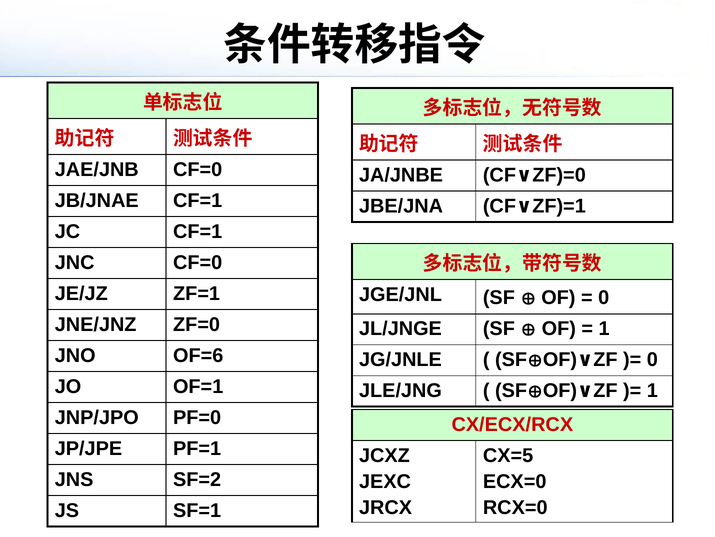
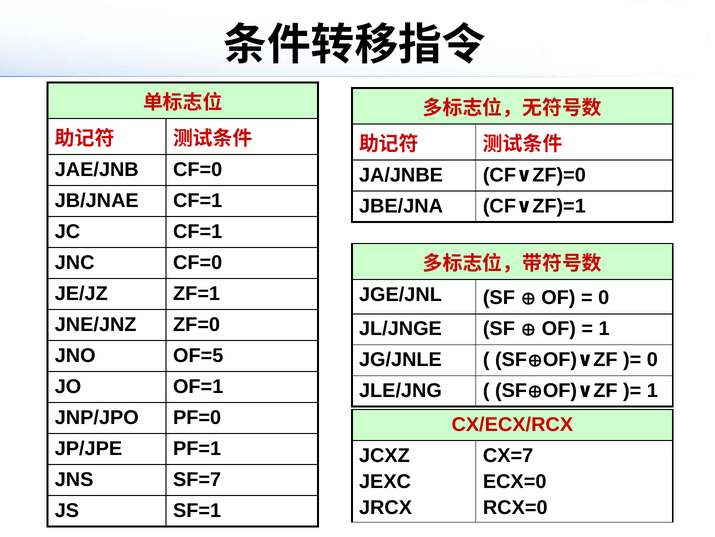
OF=6: OF=6 -> OF=5 (198, 355)
CX=5: CX=5 -> CX=7 (508, 455)
SF=2: SF=2 -> SF=7 (197, 479)
